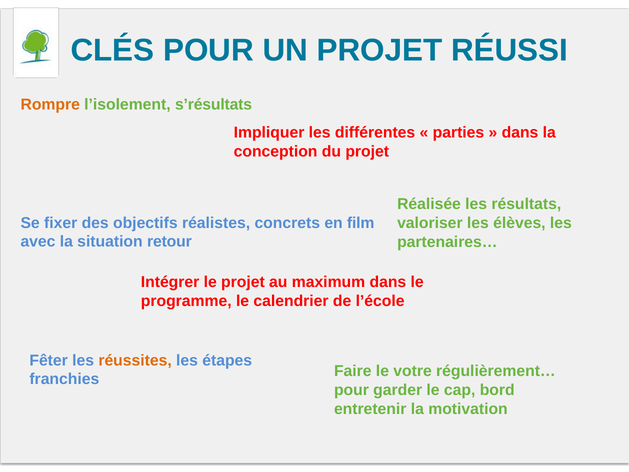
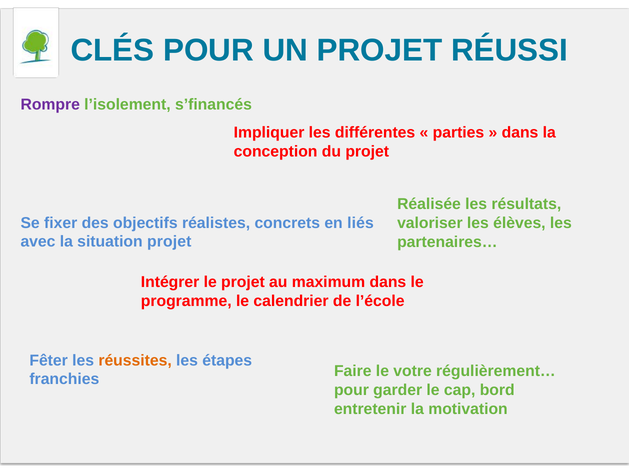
Rompre colour: orange -> purple (50, 105)
s’résultats: s’résultats -> s’financés (213, 105)
film: film -> liés (361, 223)
situation retour: retour -> projet (169, 242)
